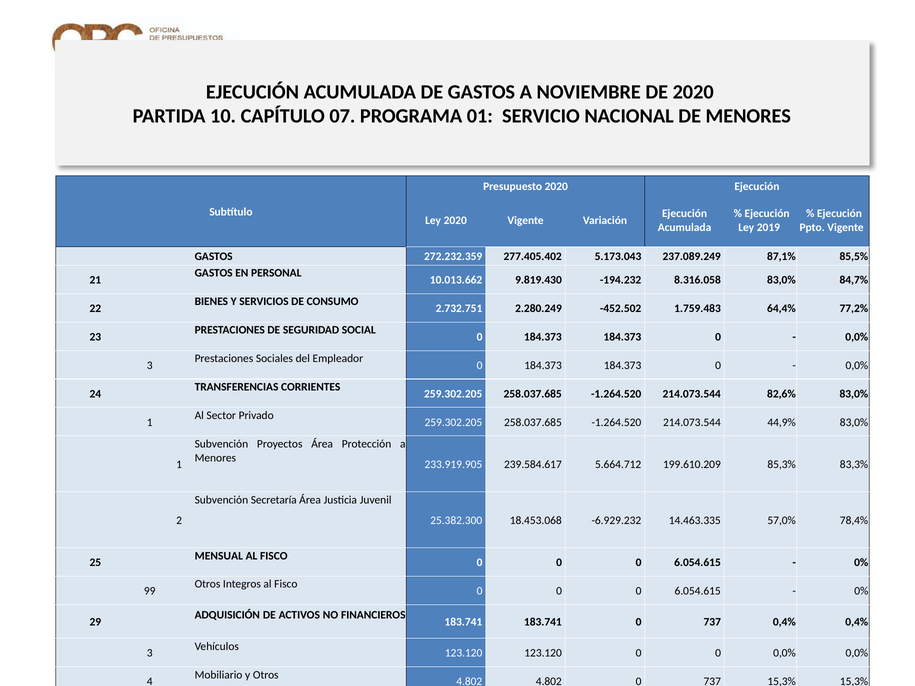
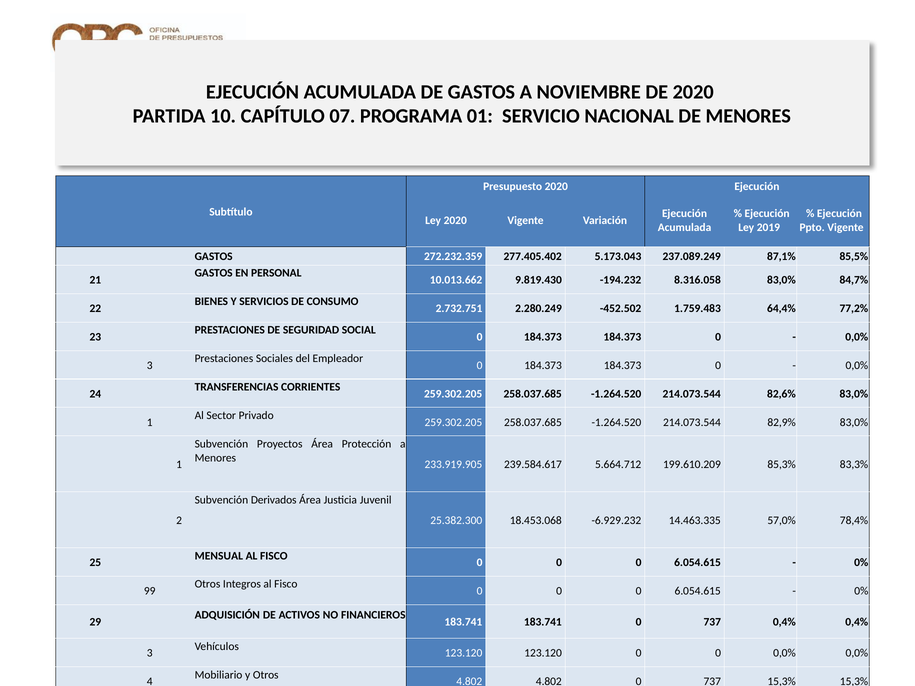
44,9%: 44,9% -> 82,9% (782, 422)
Subvención Secretaría: Secretaría -> Derivados (274, 500)
